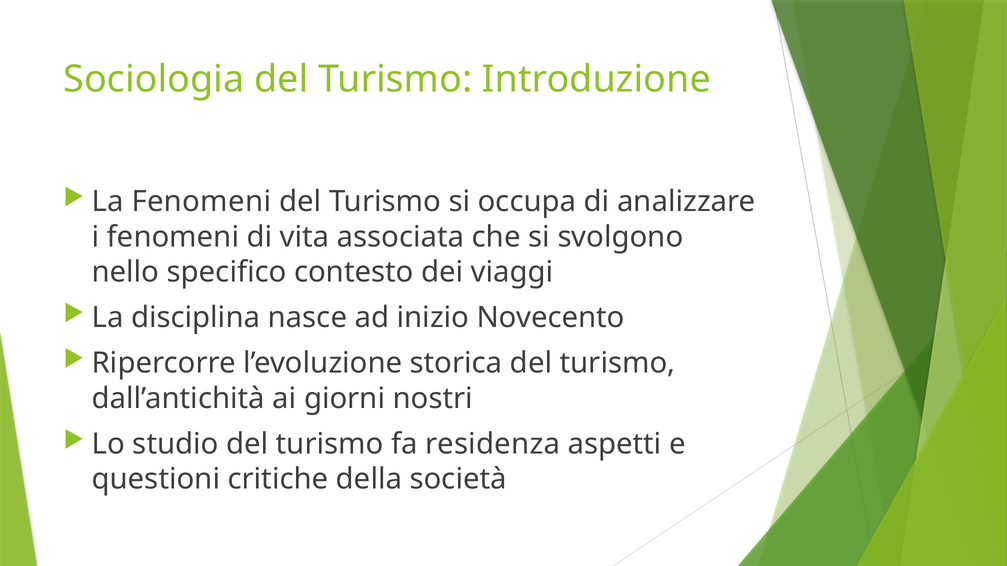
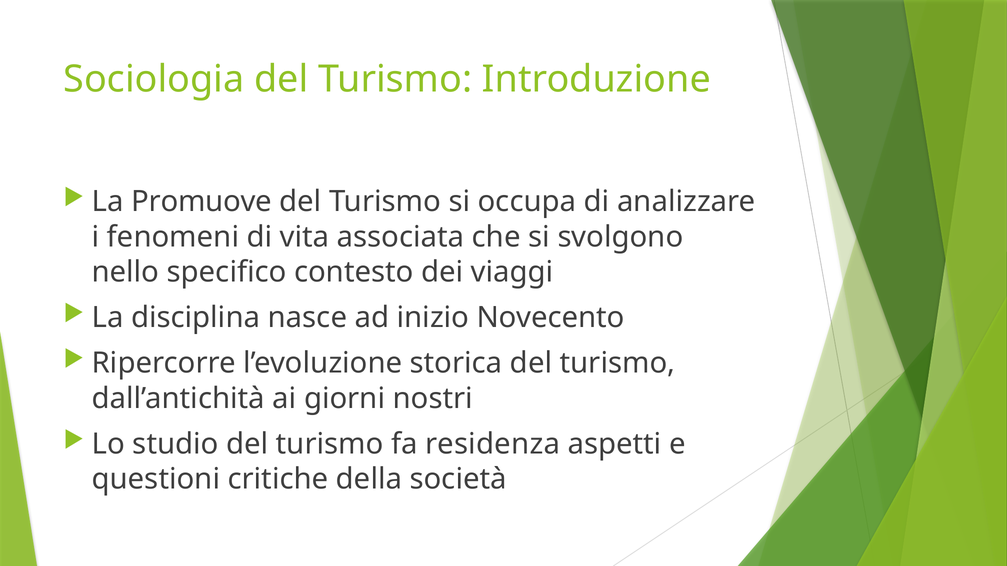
La Fenomeni: Fenomeni -> Promuove (202, 202)
